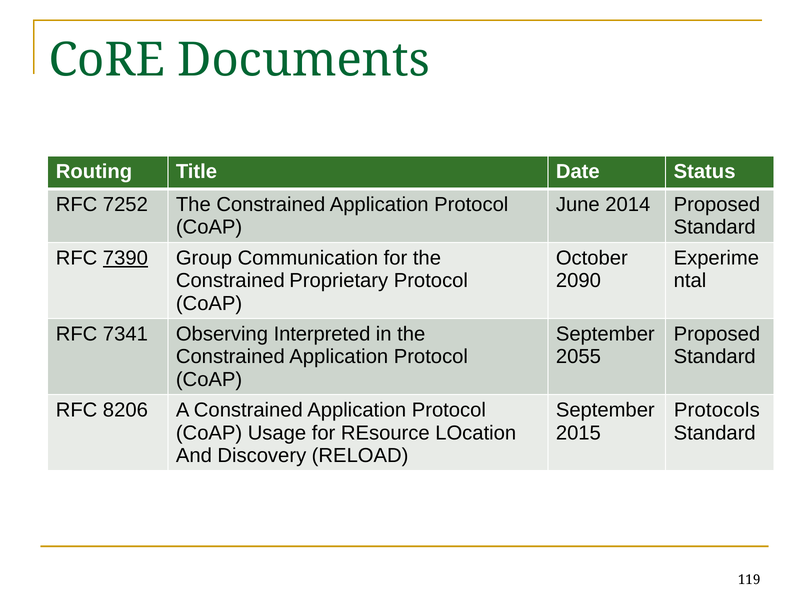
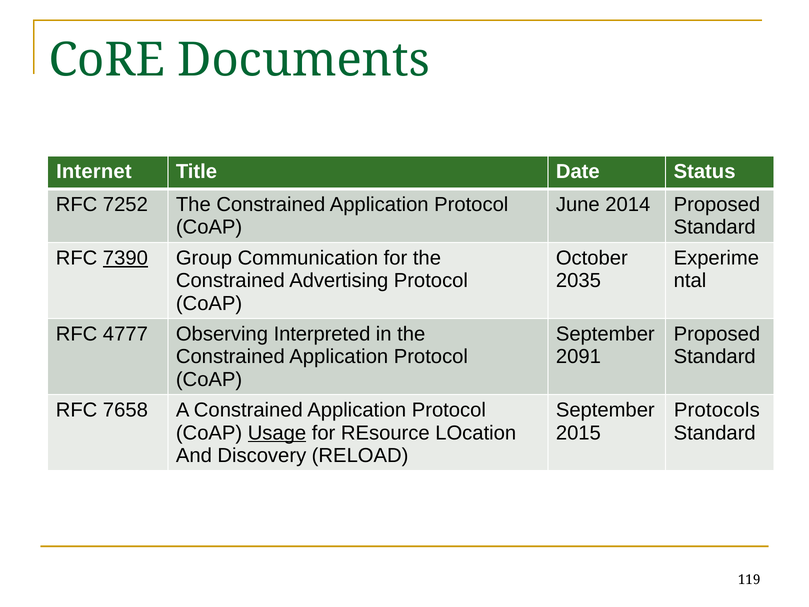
Routing: Routing -> Internet (94, 172)
Proprietary: Proprietary -> Advertising (339, 281)
2090: 2090 -> 2035 (578, 281)
7341: 7341 -> 4777 (125, 334)
2055: 2055 -> 2091 (578, 357)
8206: 8206 -> 7658 (125, 410)
Usage underline: none -> present (277, 433)
